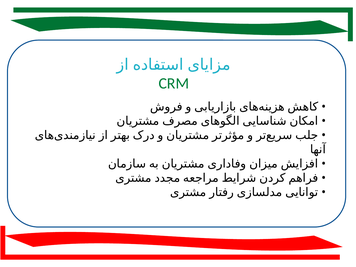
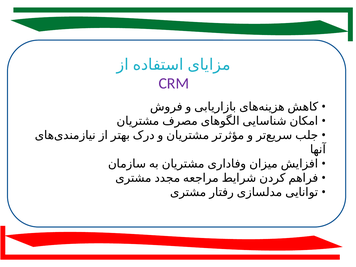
CRM colour: green -> purple (174, 84)
